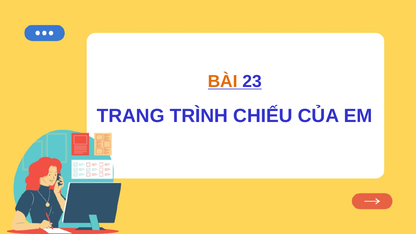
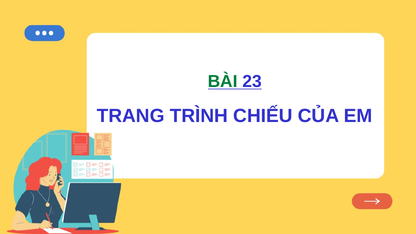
BÀI colour: orange -> green (223, 81)
